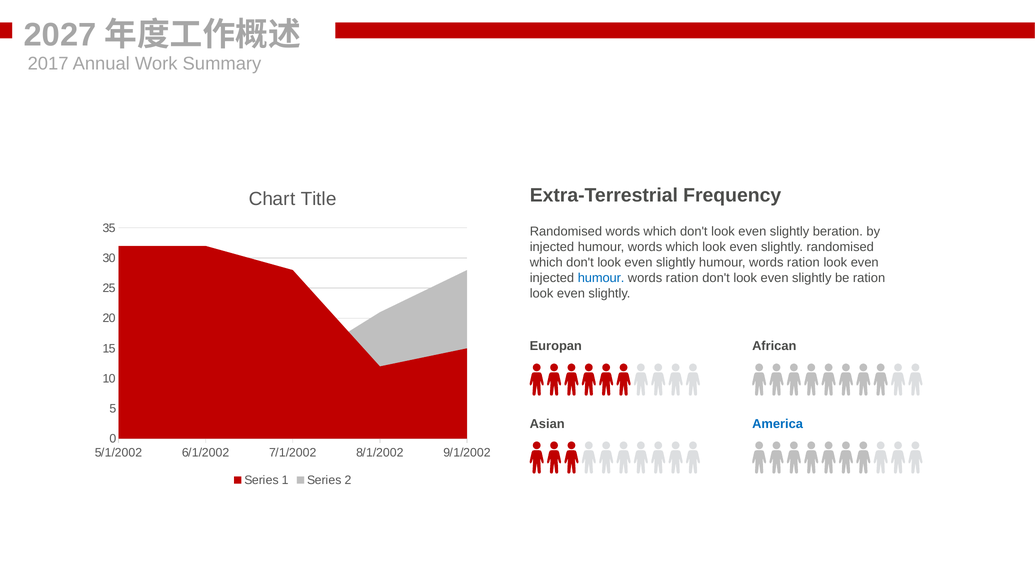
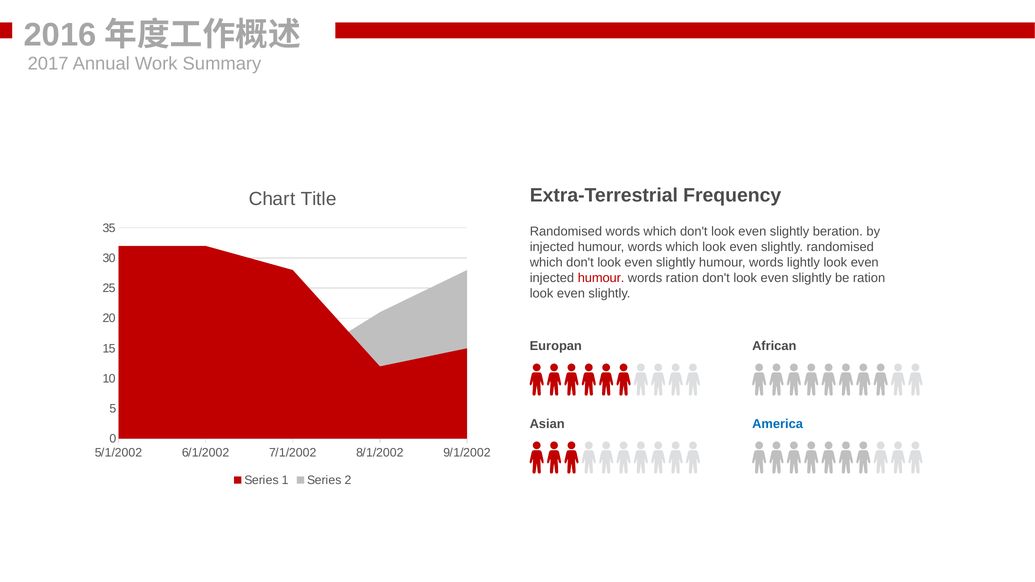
2027: 2027 -> 2016 (60, 35)
slightly humour words ration: ration -> lightly (803, 263)
humour colour: blue -> red (601, 278)
